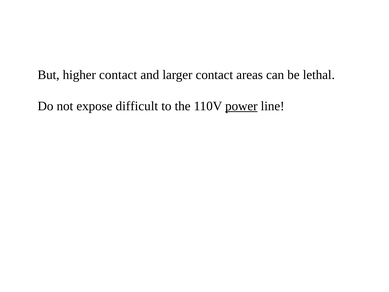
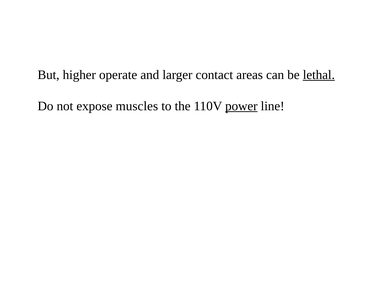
higher contact: contact -> operate (118, 75)
lethal underline: none -> present (319, 75)
difficult: difficult -> muscles (137, 106)
